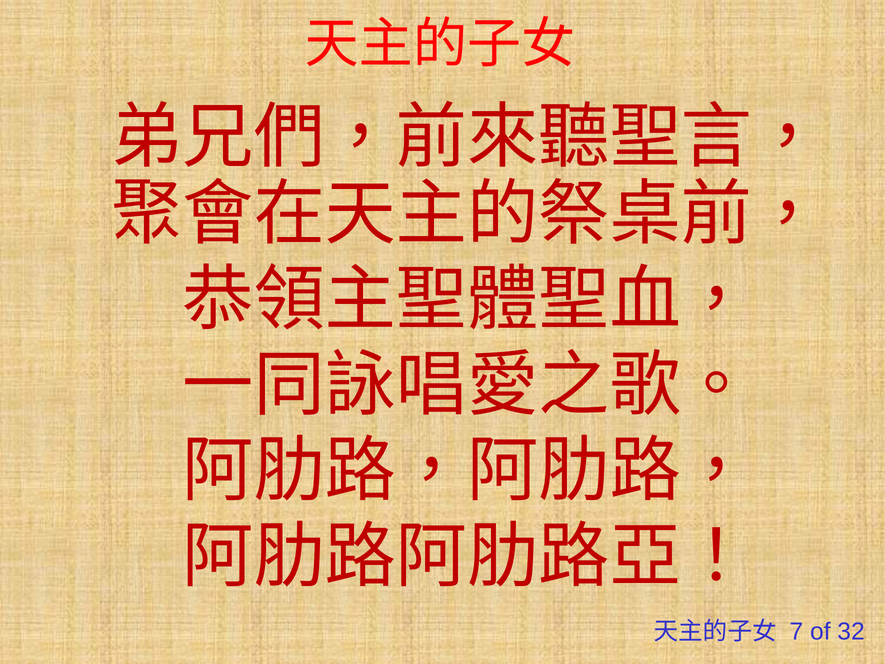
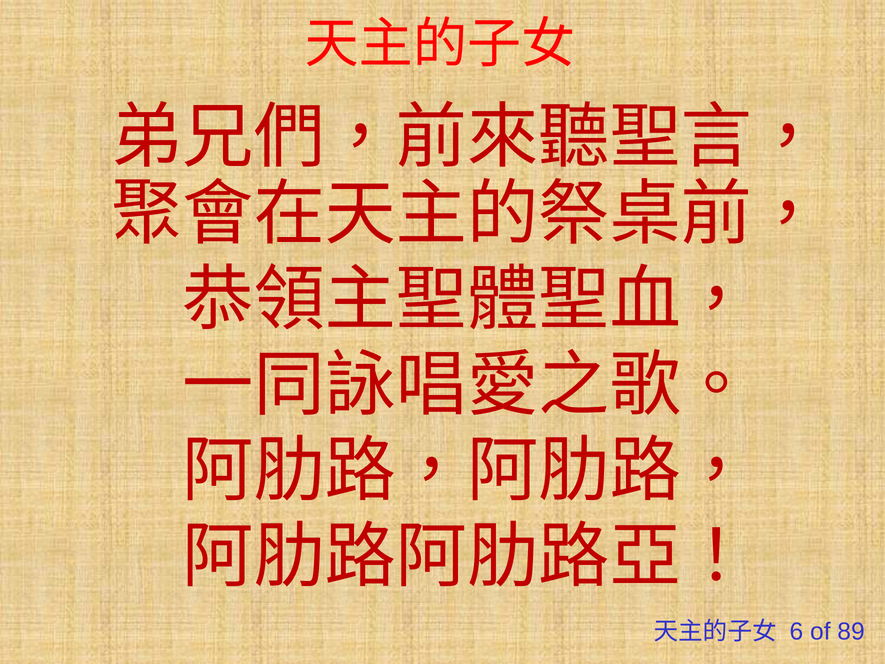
7: 7 -> 6 (796, 631)
32: 32 -> 89 (851, 631)
